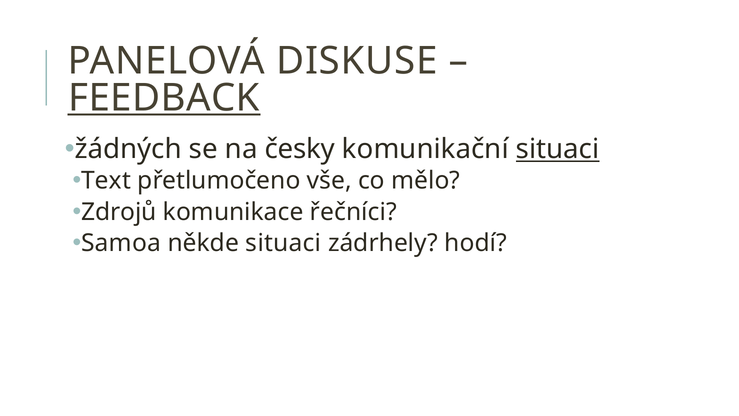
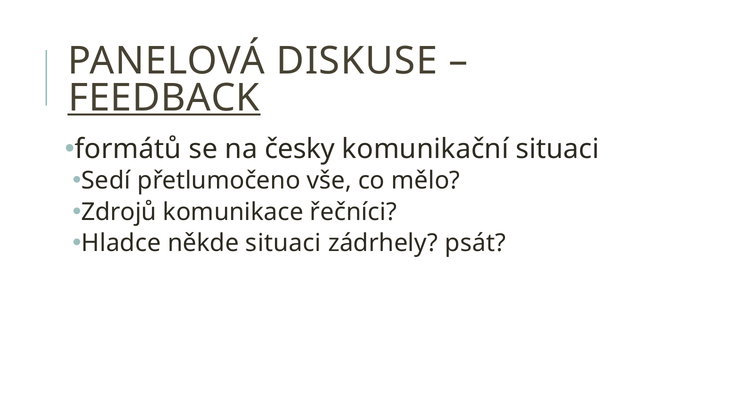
žádných: žádných -> formátů (128, 149)
situaci underline: present -> none (558, 149)
Text: Text -> Sedí (106, 181)
Samoa: Samoa -> Hladce (121, 243)
hodí: hodí -> psát (475, 243)
